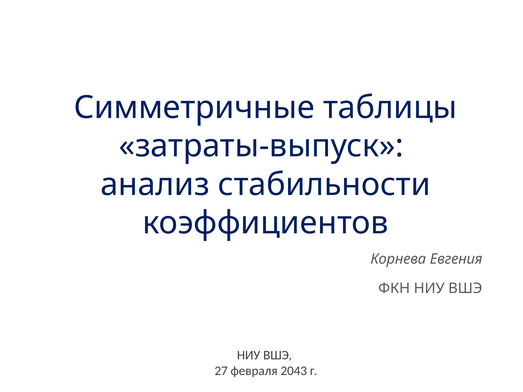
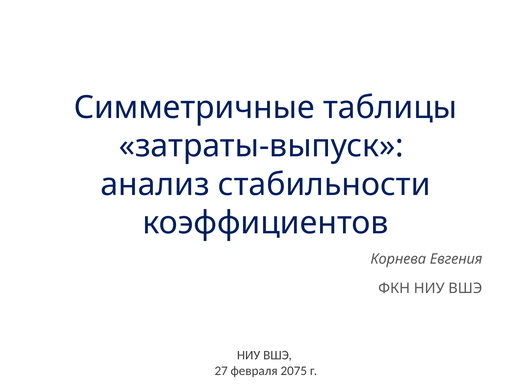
2043: 2043 -> 2075 (294, 371)
